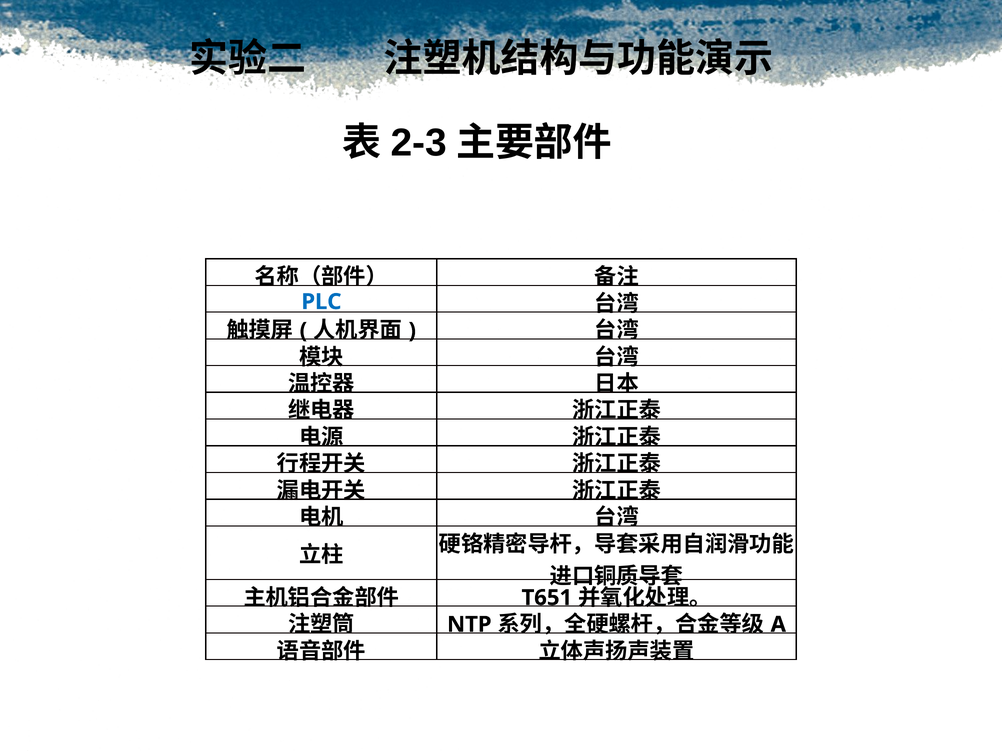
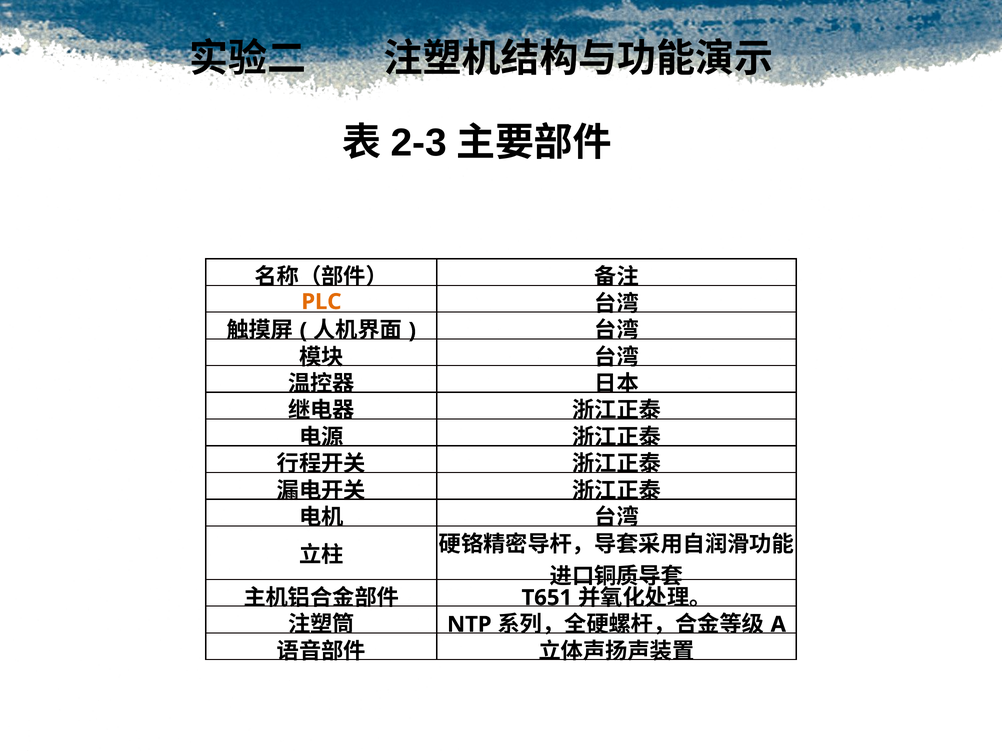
PLC colour: blue -> orange (321, 302)
